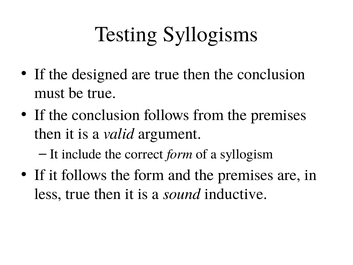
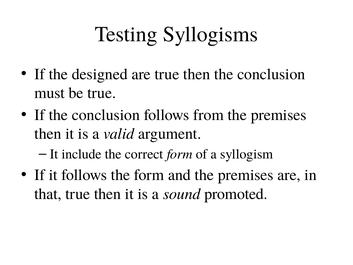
less: less -> that (48, 194)
inductive: inductive -> promoted (236, 194)
